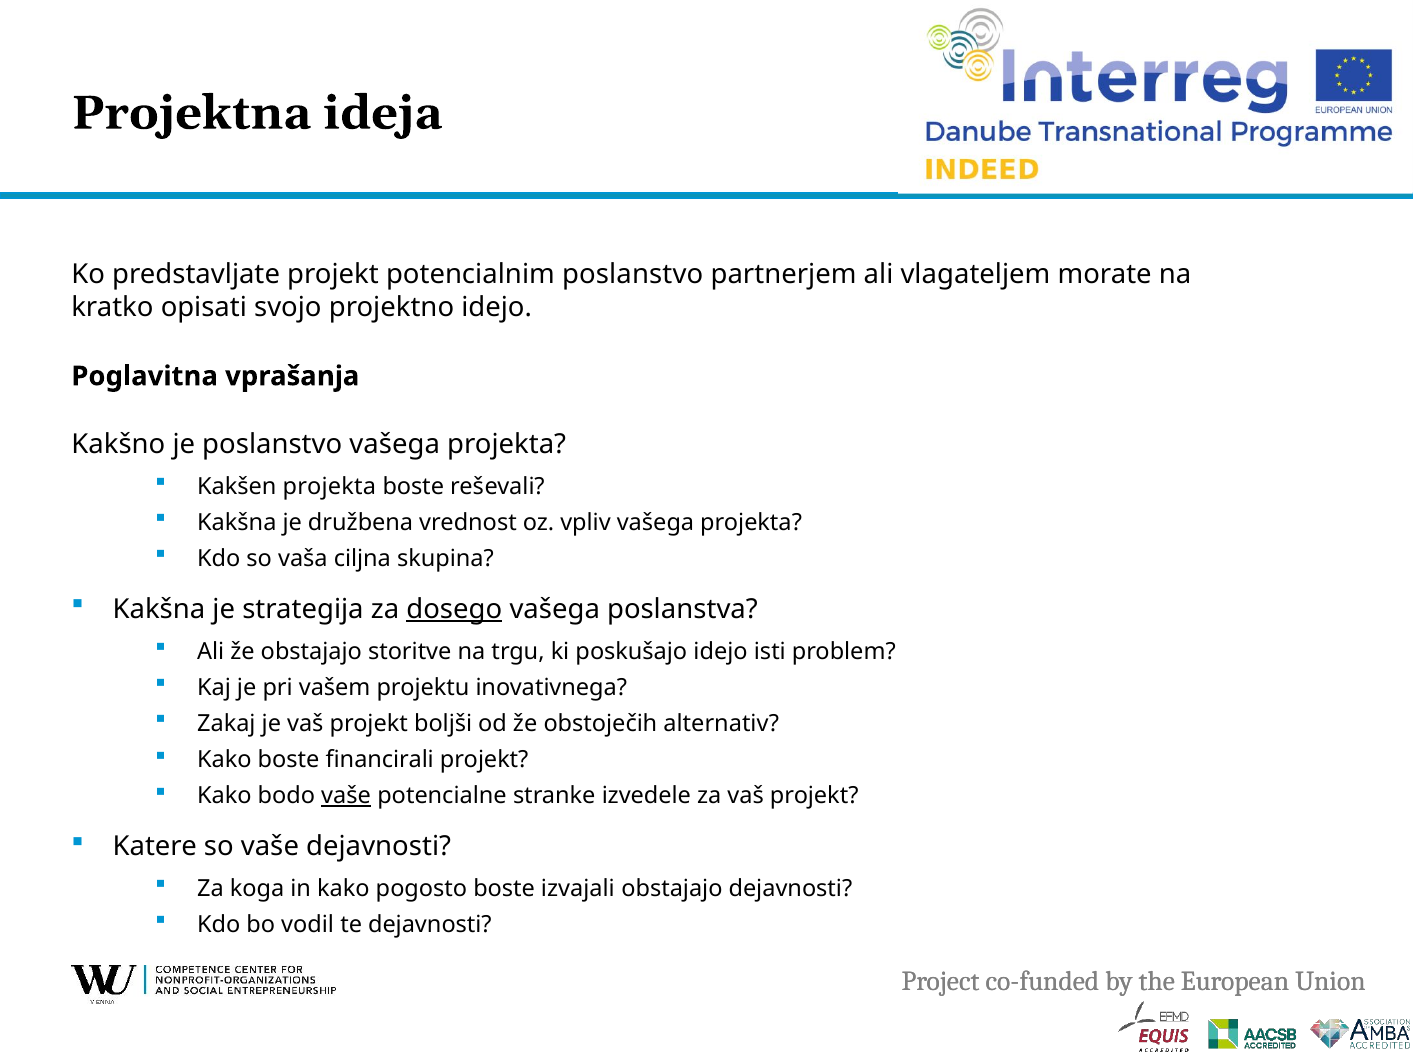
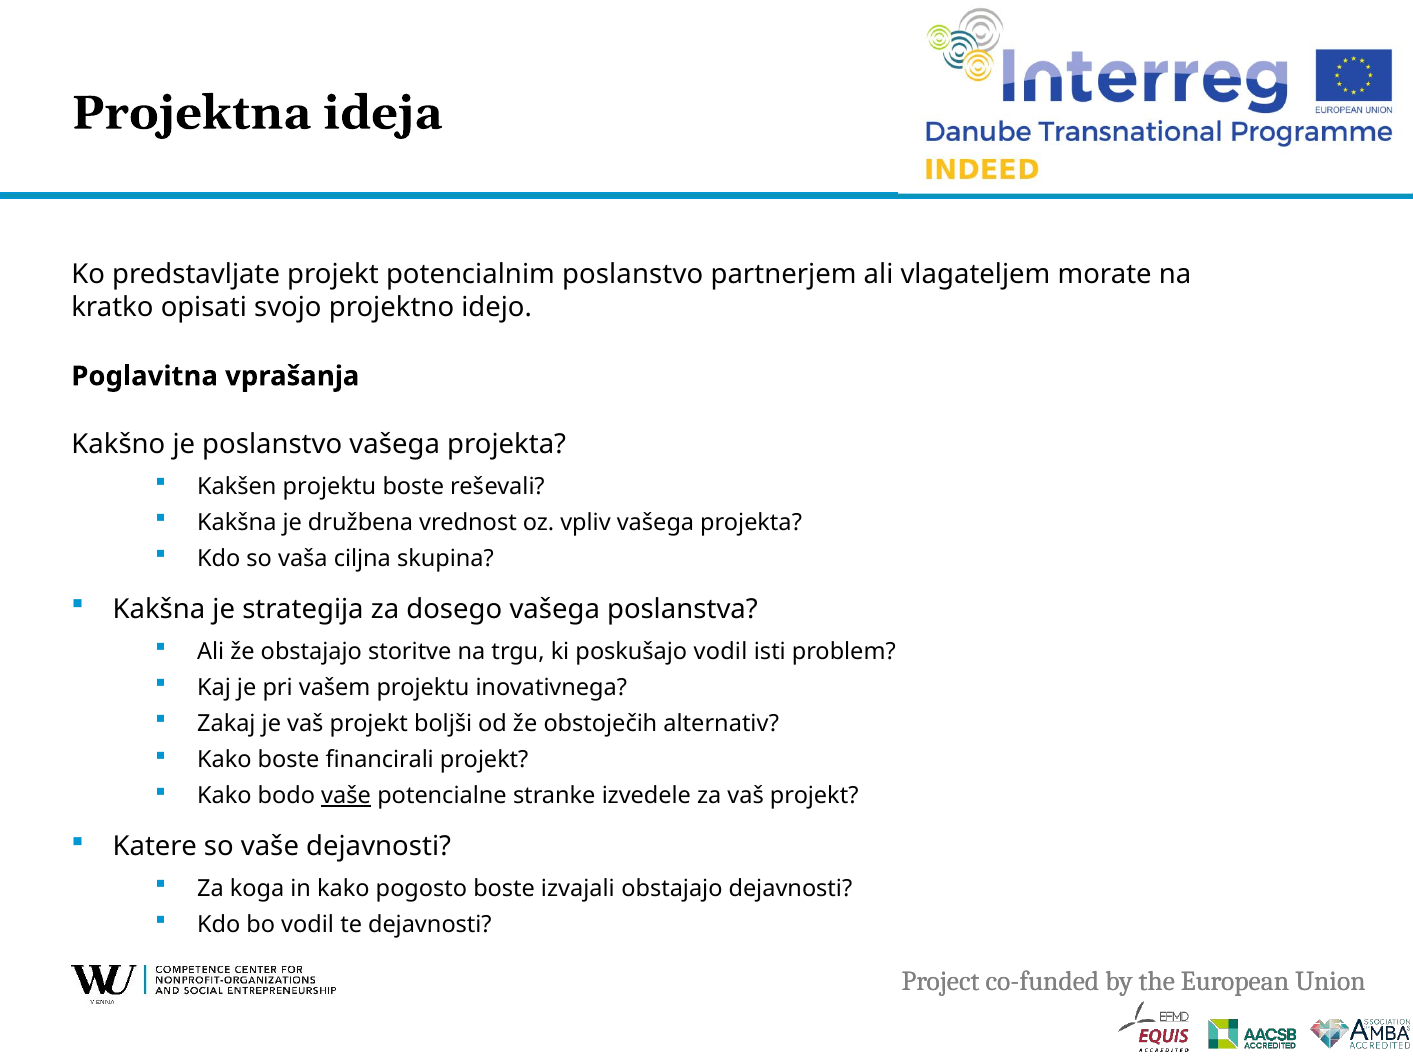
Kakšen projekta: projekta -> projektu (329, 487)
dosego underline: present -> none (454, 609)
poskušajo idejo: idejo -> vodil (720, 651)
